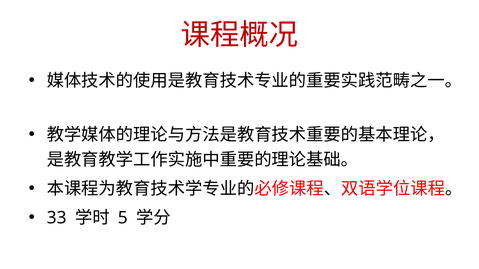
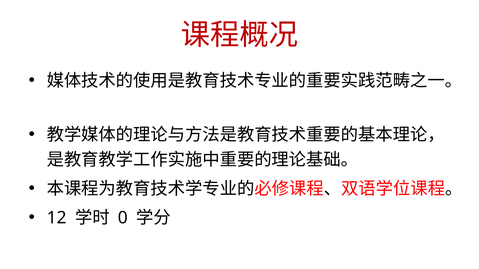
33: 33 -> 12 (57, 218)
5: 5 -> 0 (123, 218)
